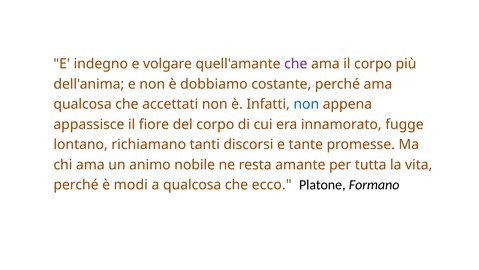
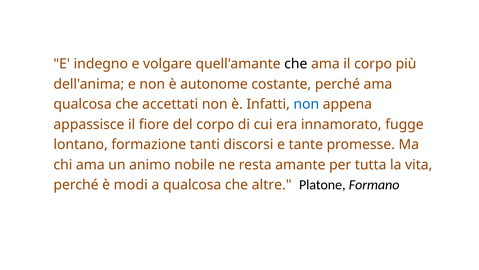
che colour: purple -> black (296, 64)
dobbiamo: dobbiamo -> autonome (214, 84)
richiamano: richiamano -> formazione (149, 144)
ecco: ecco -> altre (272, 185)
